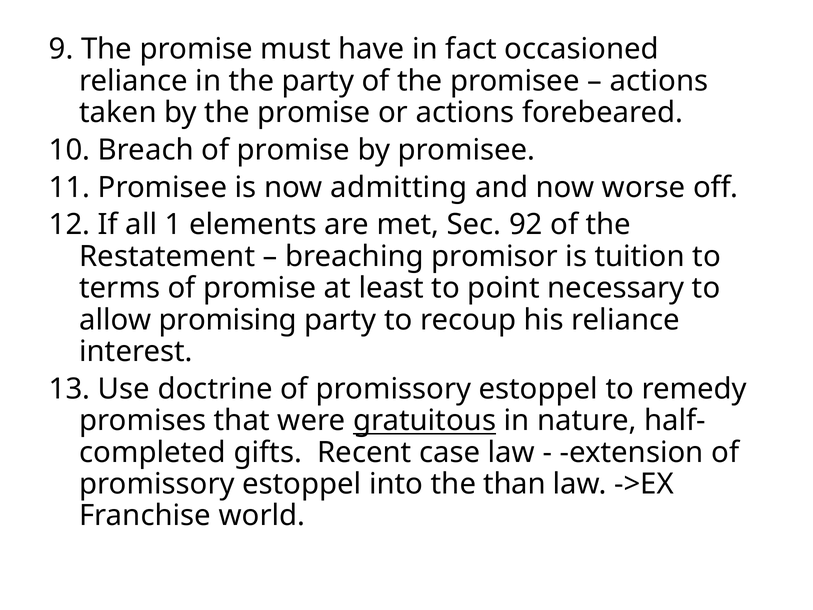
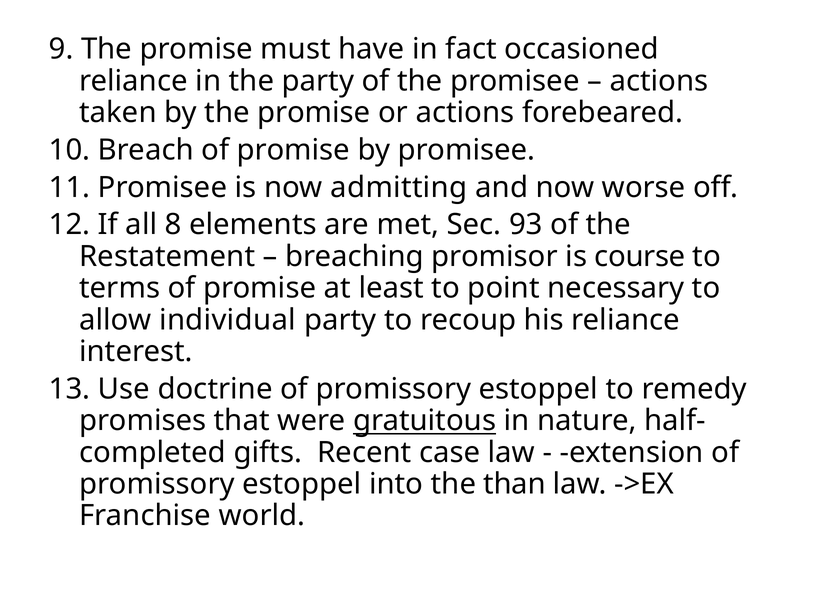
1: 1 -> 8 (173, 225)
92: 92 -> 93 (526, 225)
tuition: tuition -> course (640, 256)
promising: promising -> individual (228, 320)
